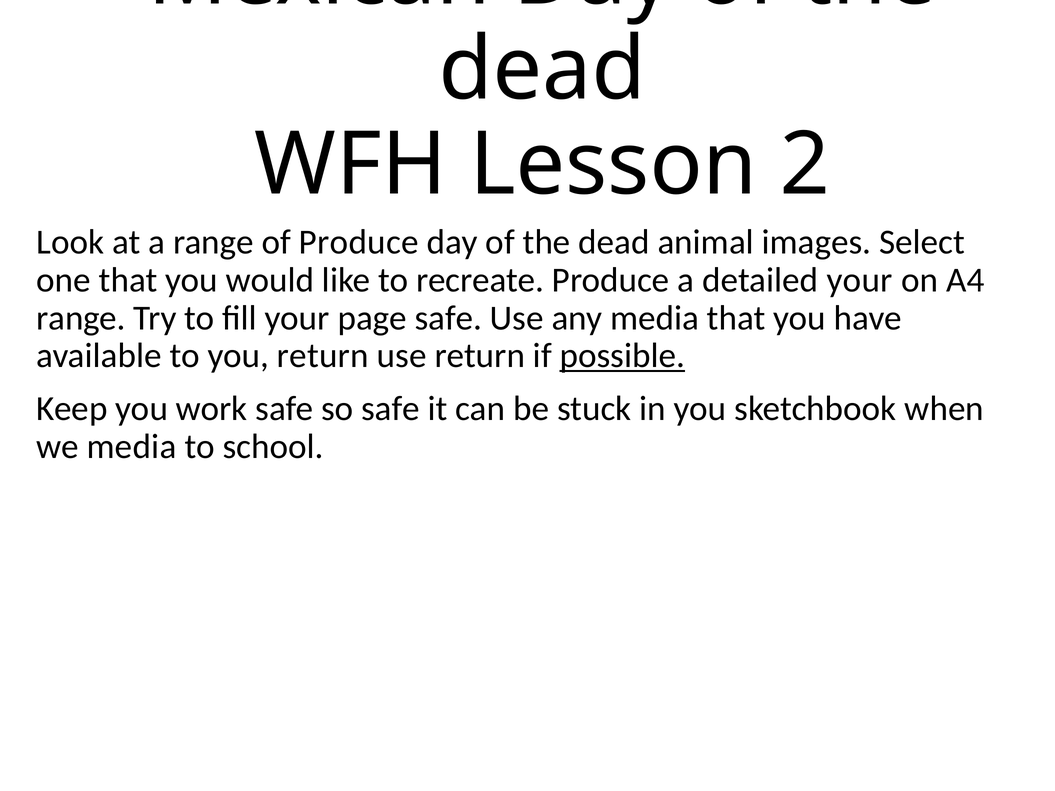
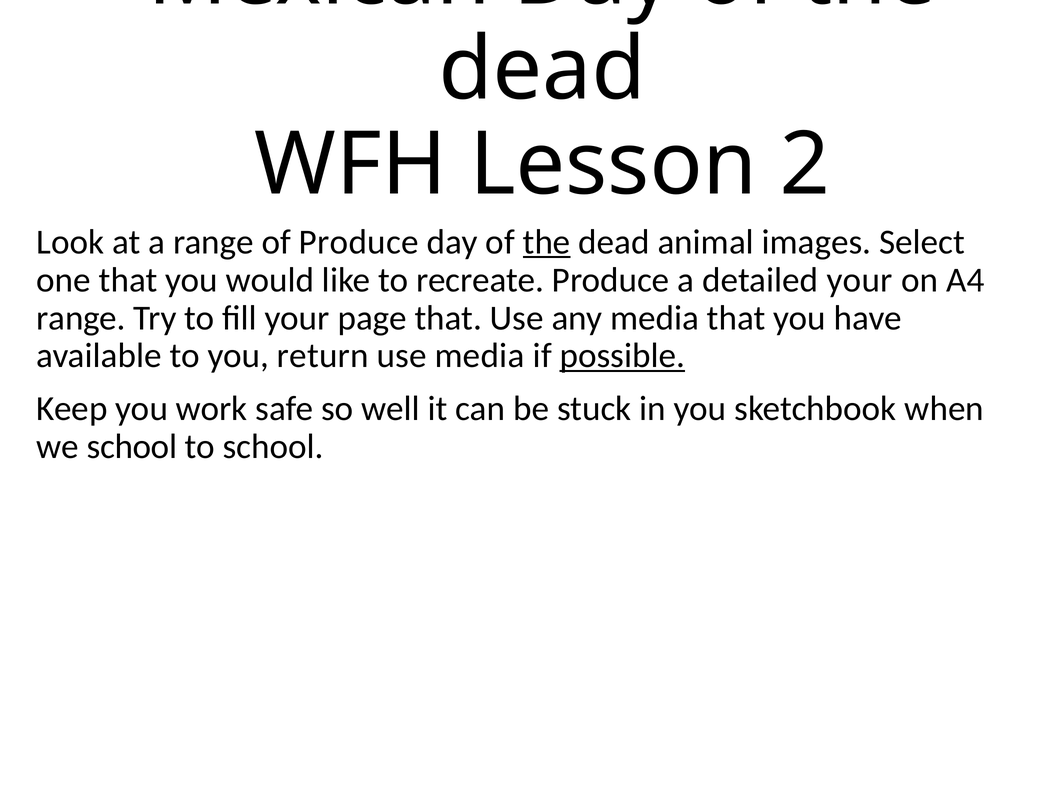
the underline: none -> present (547, 242)
page safe: safe -> that (448, 318)
use return: return -> media (480, 356)
so safe: safe -> well (391, 409)
we media: media -> school (132, 447)
